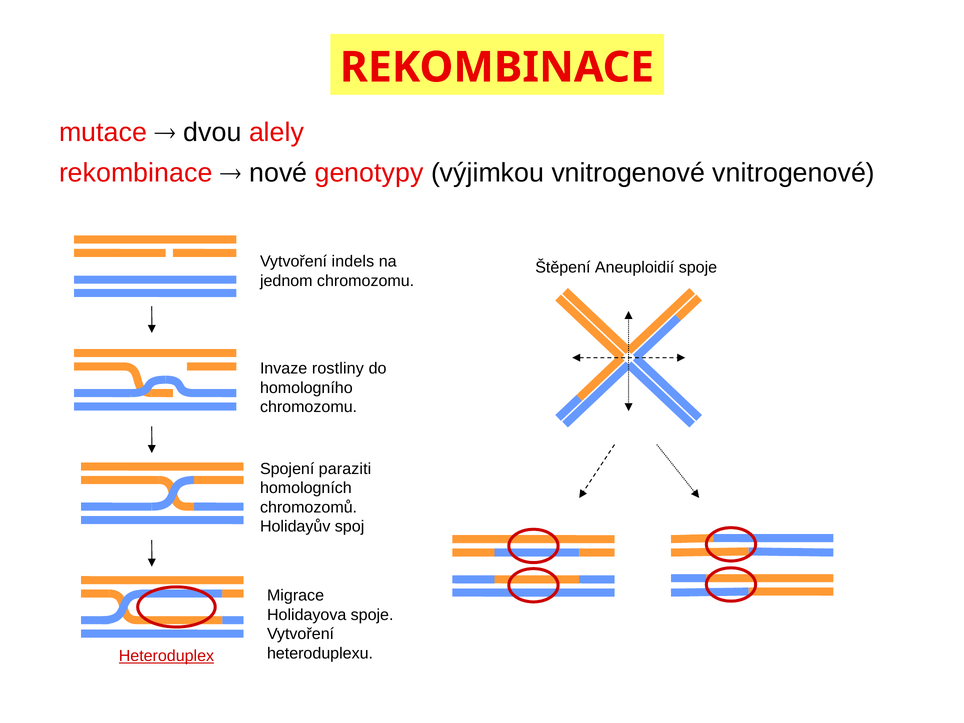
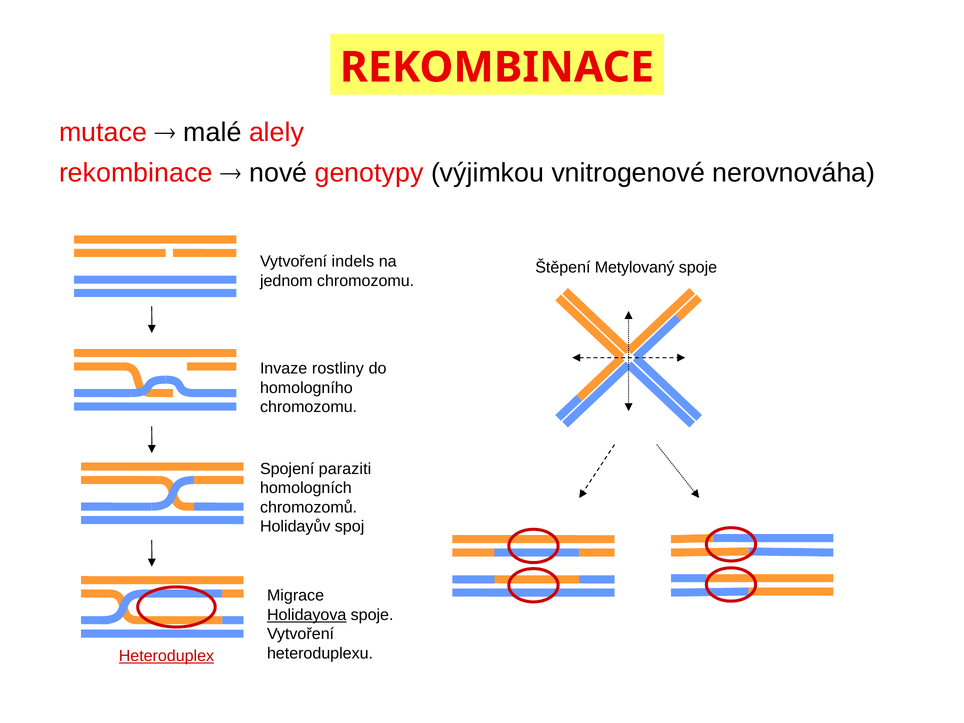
dvou: dvou -> malé (213, 133)
vnitrogenové vnitrogenové: vnitrogenové -> nerovnováha (794, 173)
Aneuploidií: Aneuploidií -> Metylovaný (635, 268)
Holidayova underline: none -> present (307, 615)
